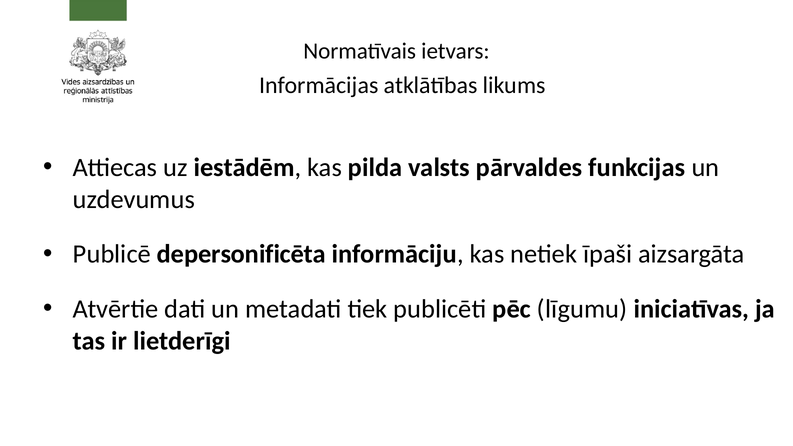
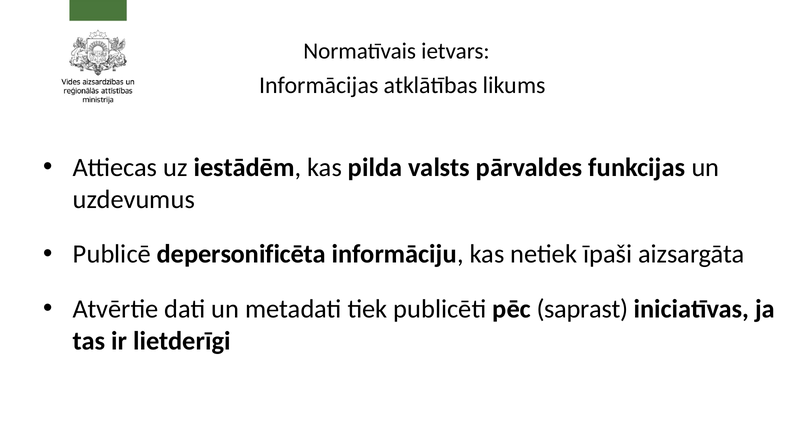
līgumu: līgumu -> saprast (582, 309)
